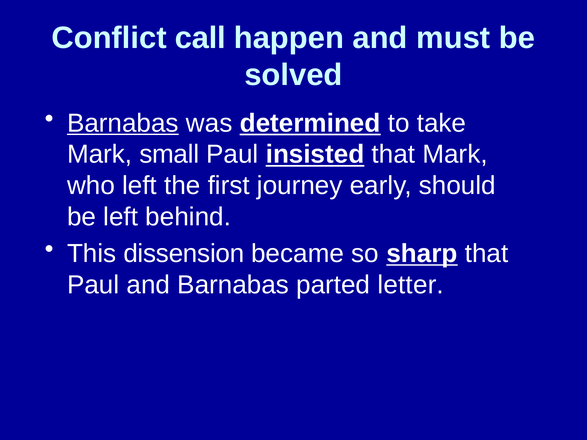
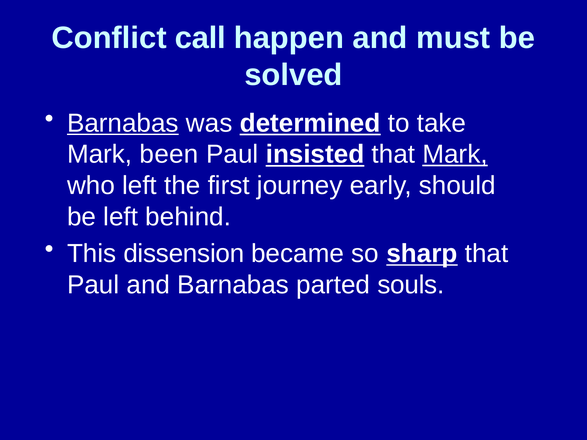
small: small -> been (169, 154)
Mark underline: none -> present (455, 154)
letter: letter -> souls (411, 285)
